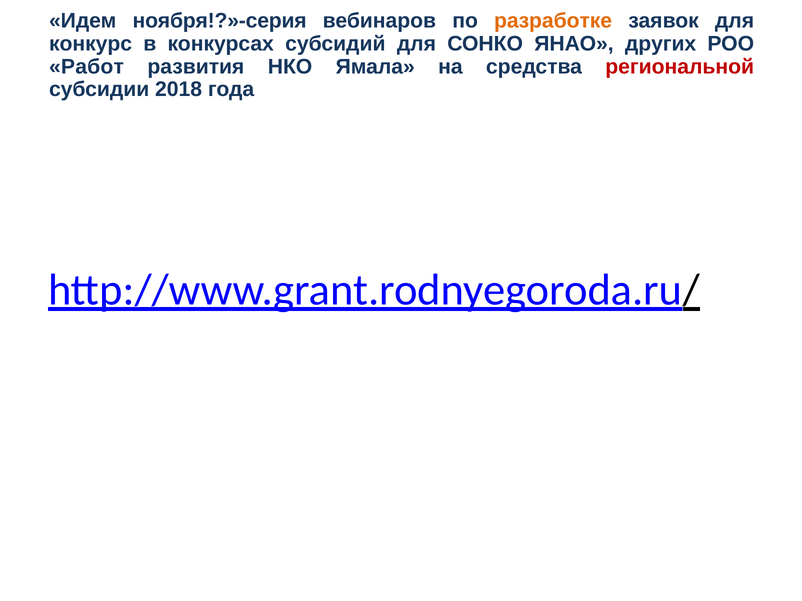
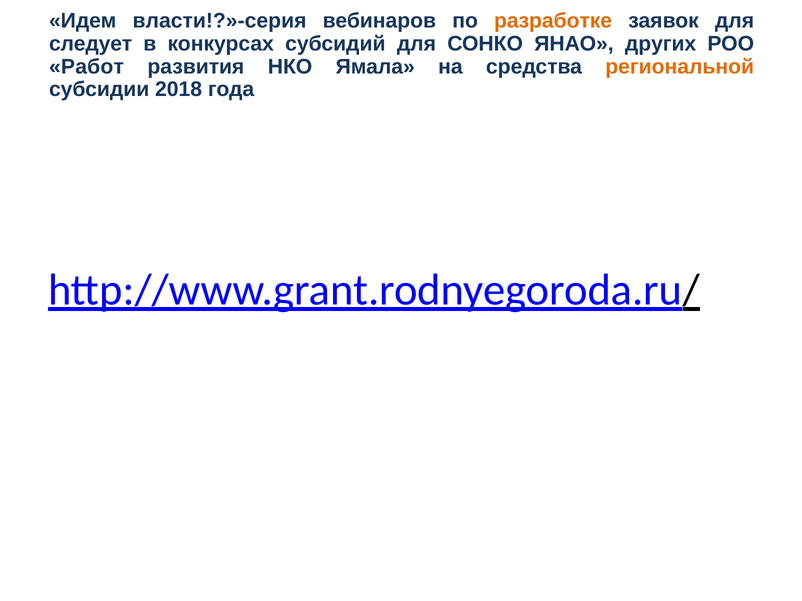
ноября!?»-серия: ноября!?»-серия -> власти!?»-серия (220, 21)
конкурс: конкурс -> следует (91, 44)
региональной colour: red -> orange (680, 67)
